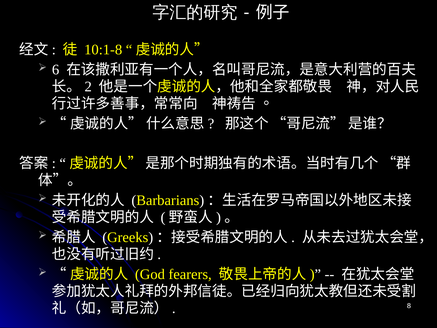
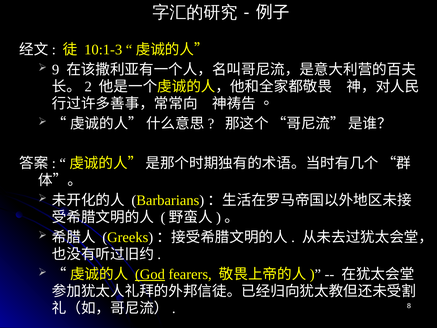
10:1-8: 10:1-8 -> 10:1-3 (103, 50)
6: 6 -> 9 (56, 70)
God underline: none -> present (150, 274)
